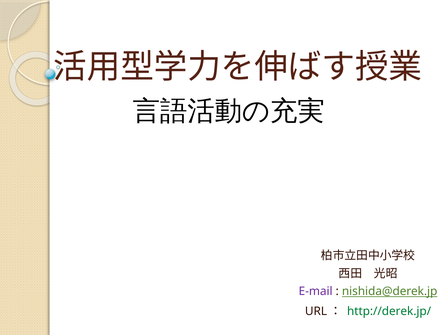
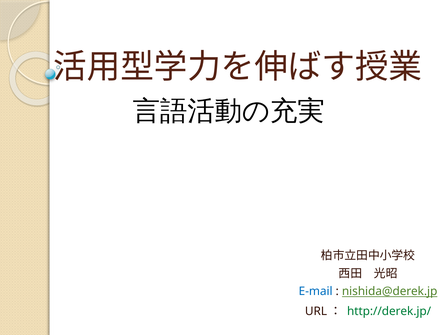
E-mail colour: purple -> blue (316, 292)
